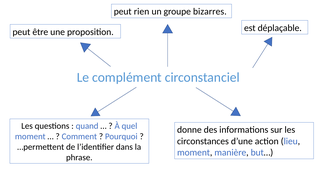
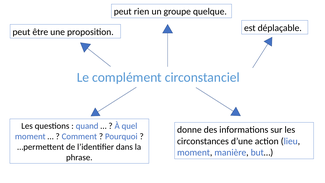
bizarres: bizarres -> quelque (210, 12)
